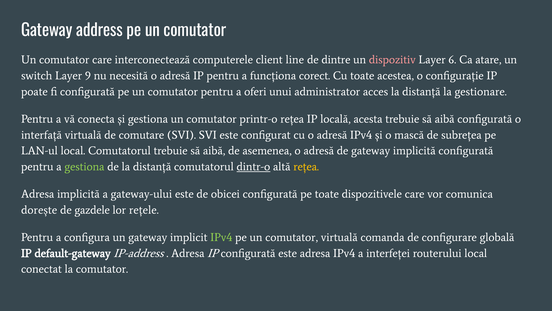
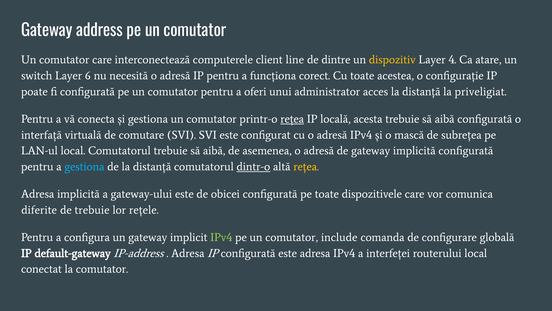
dispozitiv colour: pink -> yellow (392, 60)
6: 6 -> 4 (452, 60)
9: 9 -> 6 (88, 76)
gestionare: gestionare -> priveligiat (481, 91)
rețea underline: none -> present (292, 119)
gestiona colour: light green -> light blue (84, 166)
dorește: dorește -> diferite (39, 210)
de gazdele: gazdele -> trebuie (92, 210)
comutator virtuală: virtuală -> include (339, 237)
